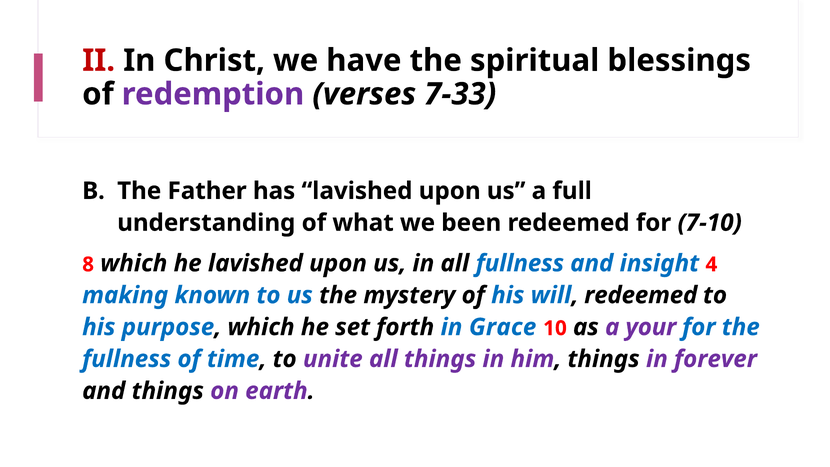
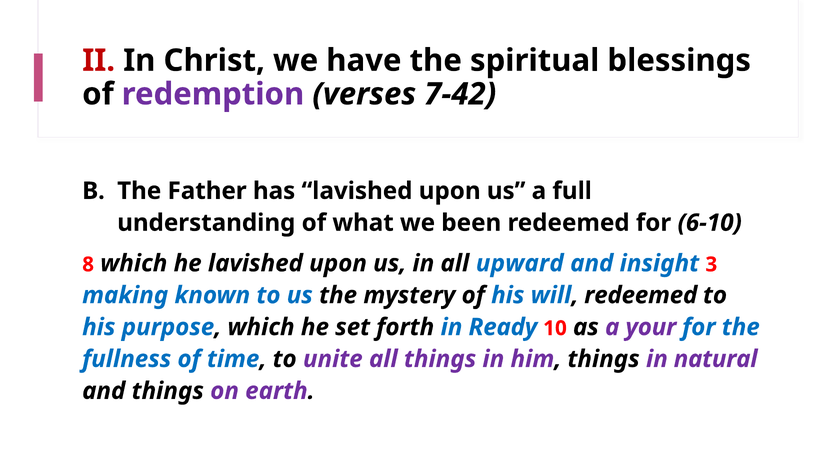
7-33: 7-33 -> 7-42 (460, 94)
7-10: 7-10 -> 6-10 (710, 223)
all fullness: fullness -> upward (520, 263)
4: 4 -> 3 (711, 264)
Grace: Grace -> Ready (503, 327)
forever: forever -> natural (716, 359)
